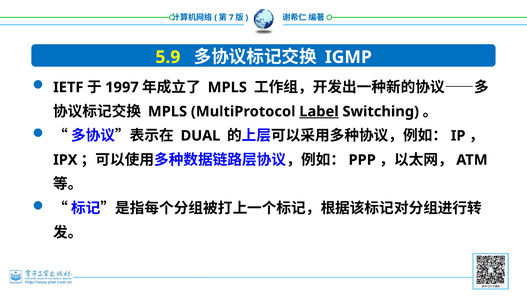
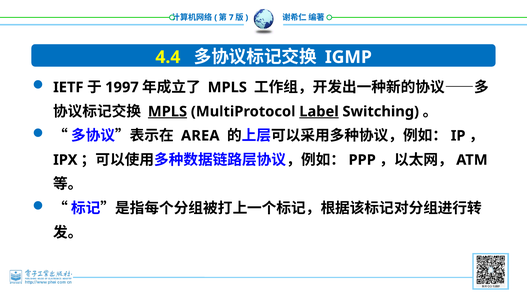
5.9: 5.9 -> 4.4 (168, 57)
MPLS underline: none -> present (167, 111)
DUAL: DUAL -> AREA (200, 135)
